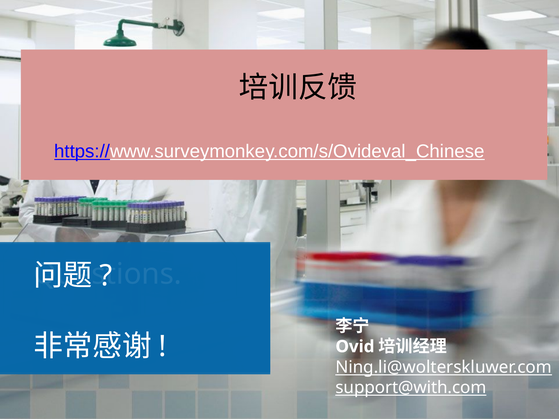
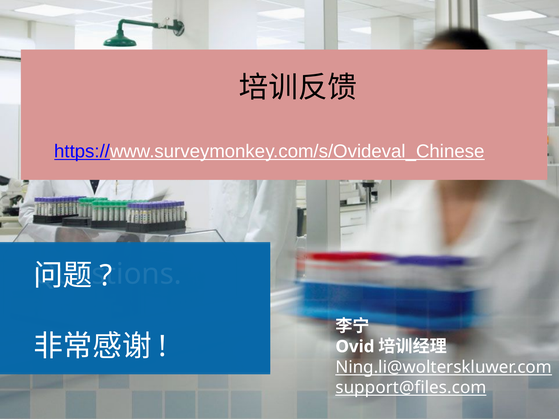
support@with.com: support@with.com -> support@files.com (411, 388)
